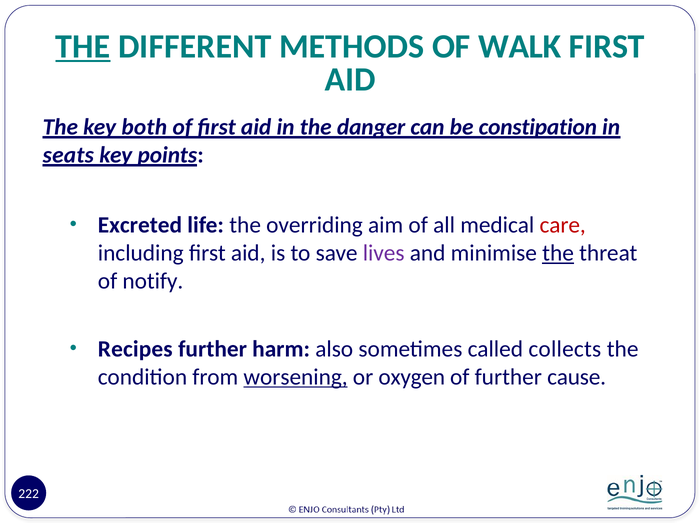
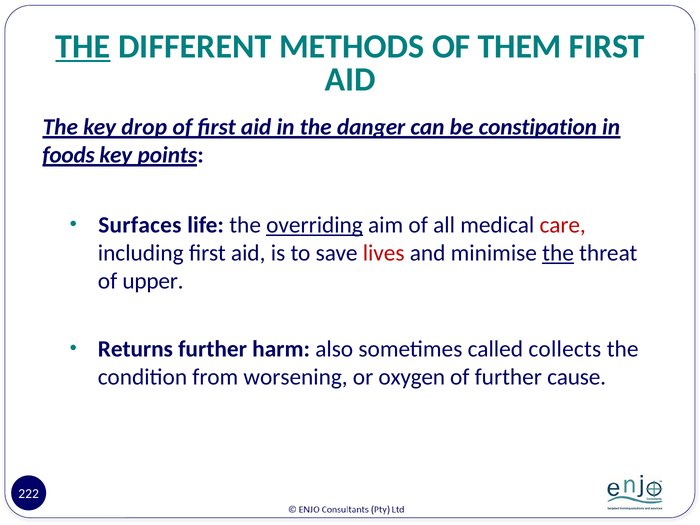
WALK: WALK -> THEM (520, 47)
both: both -> drop (144, 127)
seats: seats -> foods (69, 155)
Excreted: Excreted -> Surfaces (140, 225)
overriding underline: none -> present (315, 225)
lives colour: purple -> red (384, 253)
notify: notify -> upper (153, 281)
Recipes: Recipes -> Returns (135, 349)
worsening underline: present -> none (296, 377)
